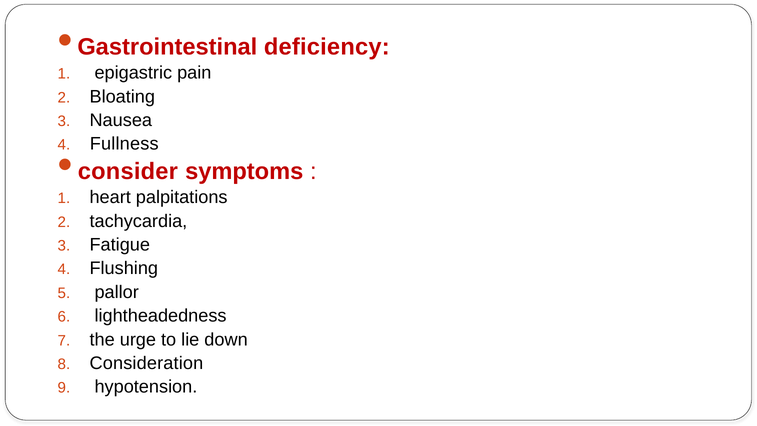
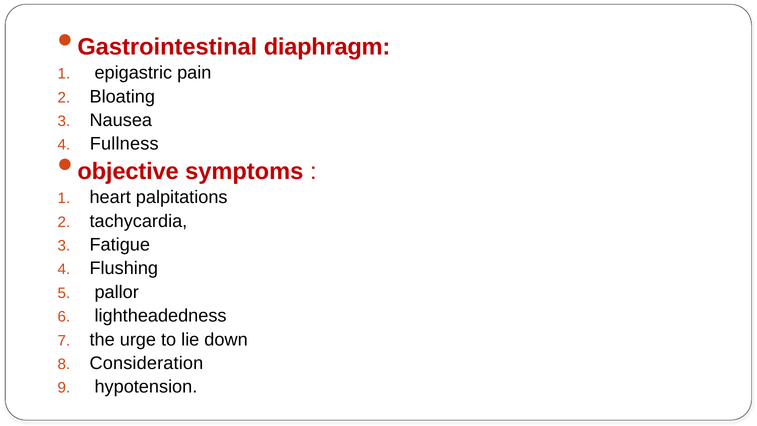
deficiency: deficiency -> diaphragm (327, 47)
consider: consider -> objective (128, 171)
